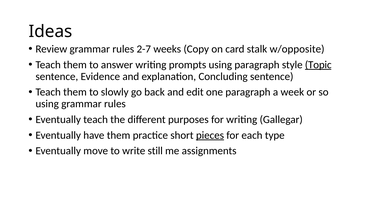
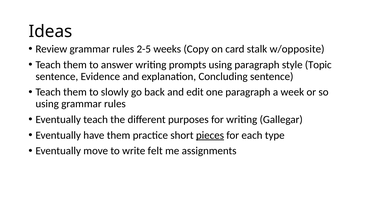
2-7: 2-7 -> 2-5 (144, 49)
Topic underline: present -> none (318, 65)
still: still -> felt (155, 151)
